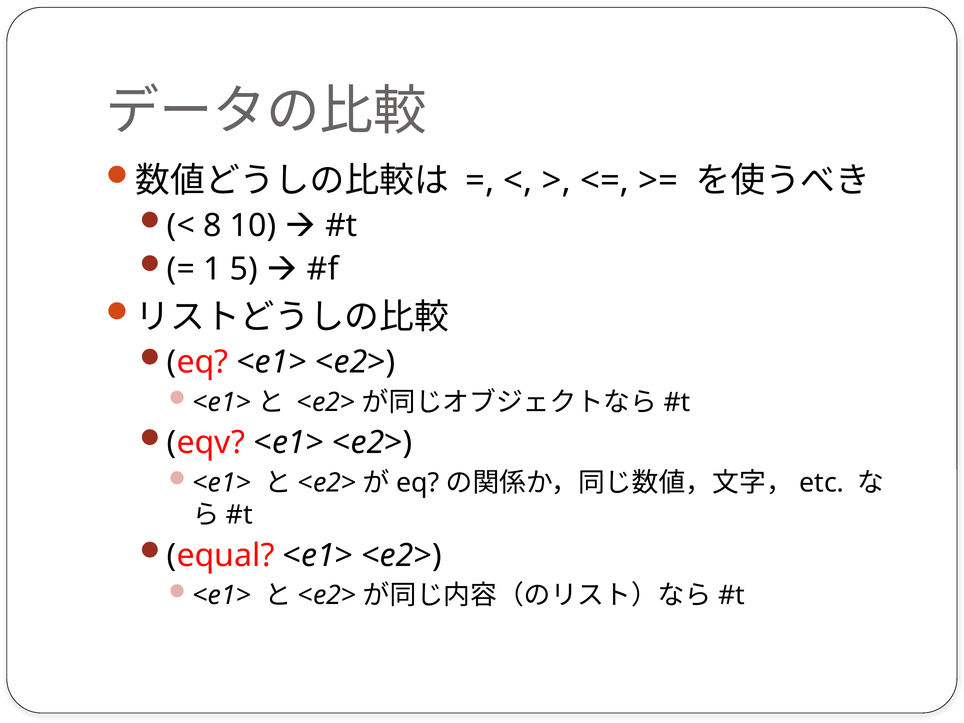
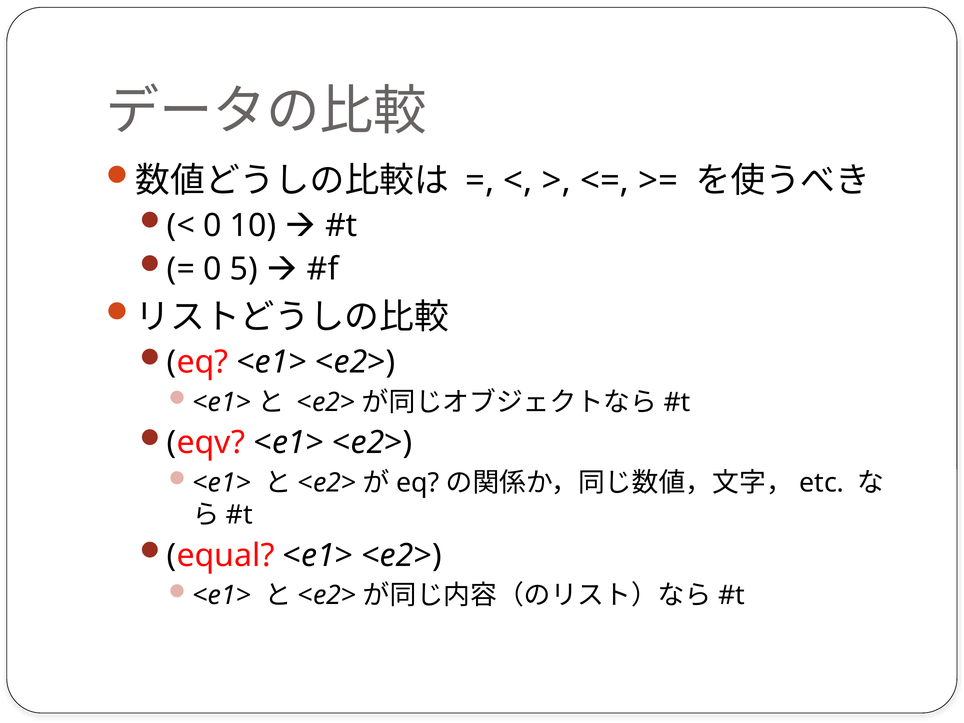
8: 8 -> 0 (212, 226)
1: 1 -> 0 (212, 269)
